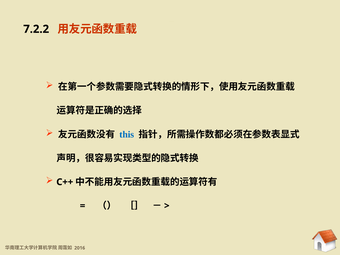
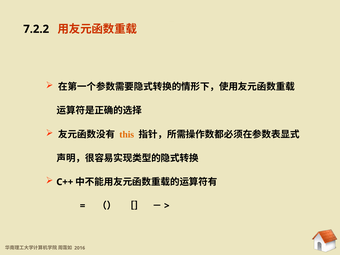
this colour: blue -> orange (127, 134)
